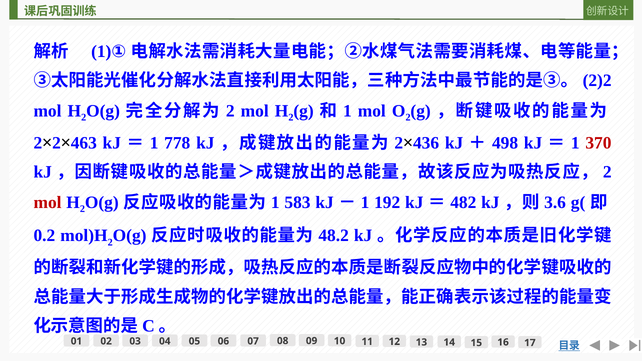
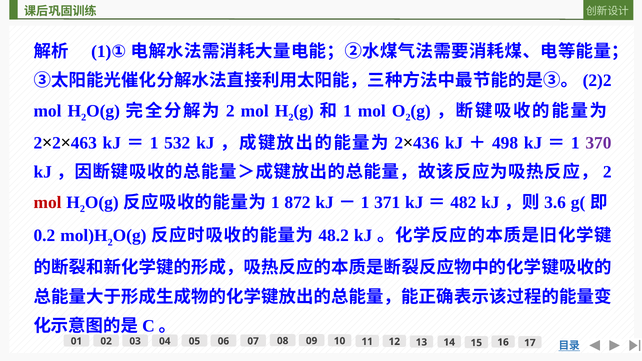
778: 778 -> 532 (177, 143)
370 colour: red -> purple (598, 143)
583: 583 -> 872 (298, 202)
192: 192 -> 371 (387, 202)
